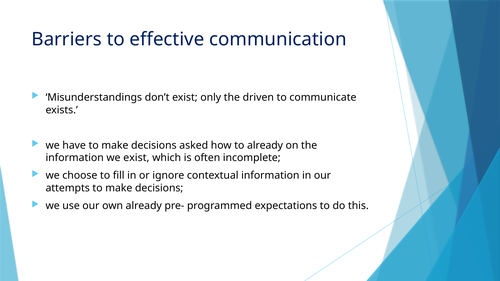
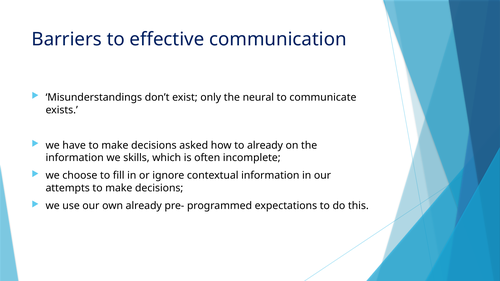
driven: driven -> neural (258, 97)
we exist: exist -> skills (136, 158)
